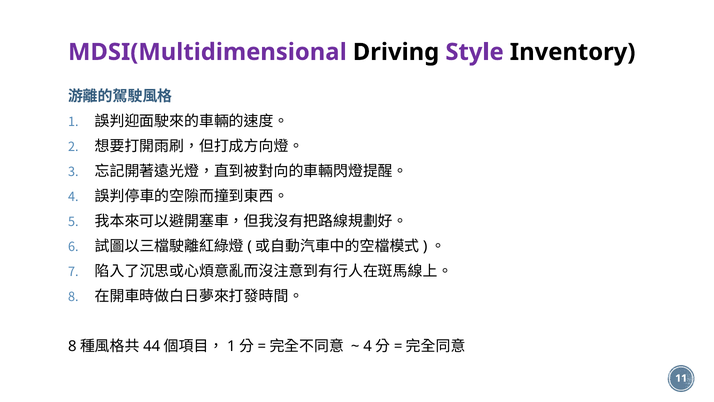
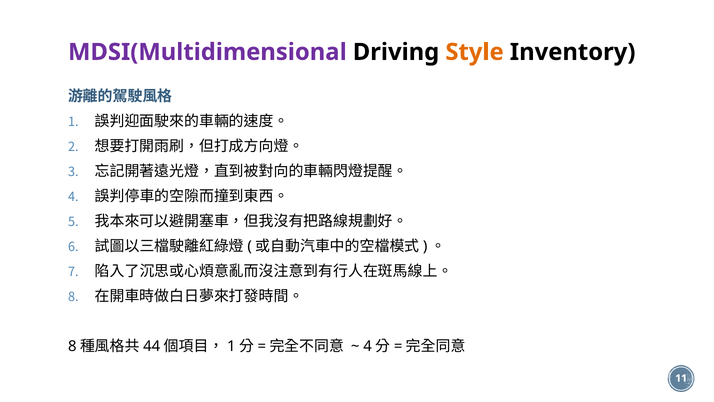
Style colour: purple -> orange (475, 52)
